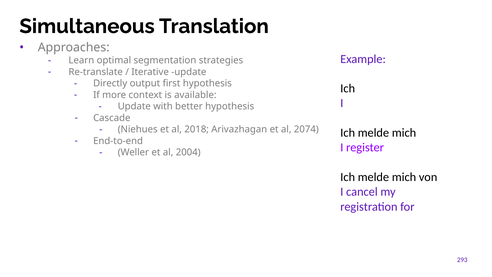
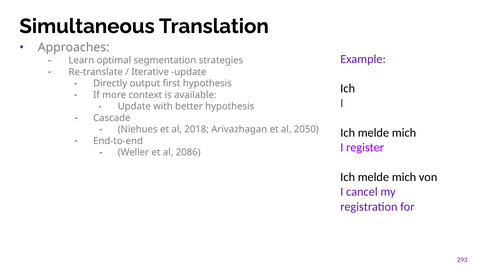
2074: 2074 -> 2050 (306, 129)
2004: 2004 -> 2086 (188, 152)
